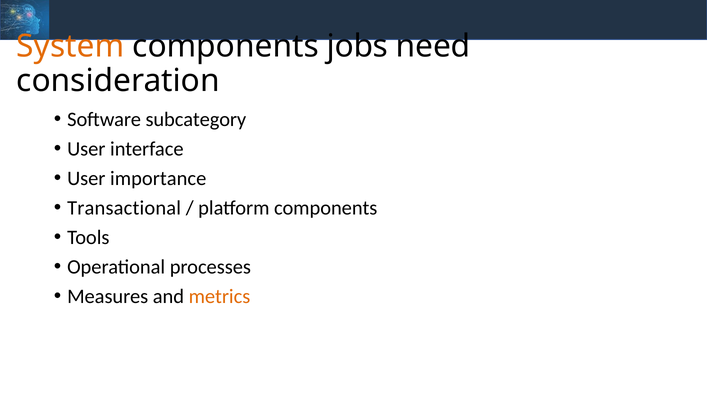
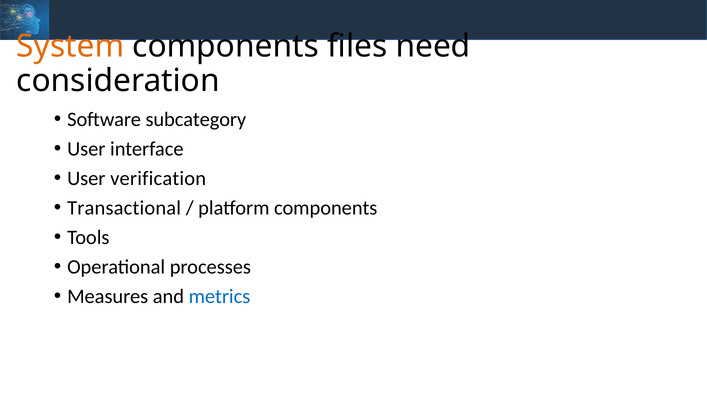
jobs: jobs -> files (357, 46)
importance: importance -> verification (158, 178)
metrics colour: orange -> blue (219, 296)
